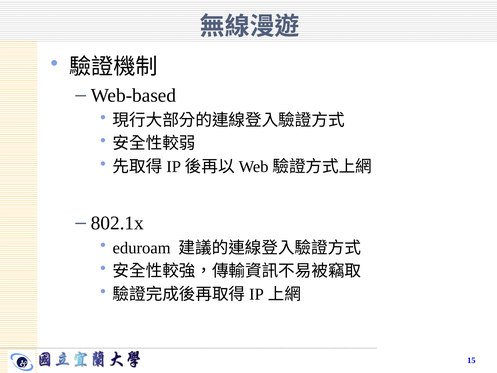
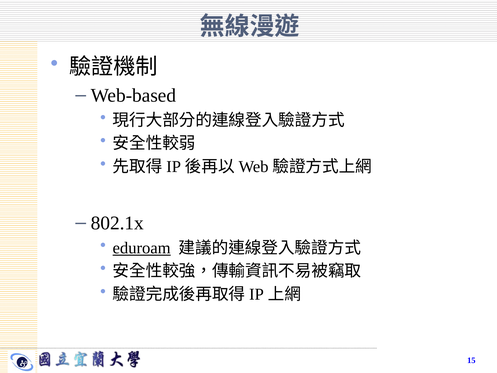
eduroam underline: none -> present (142, 248)
